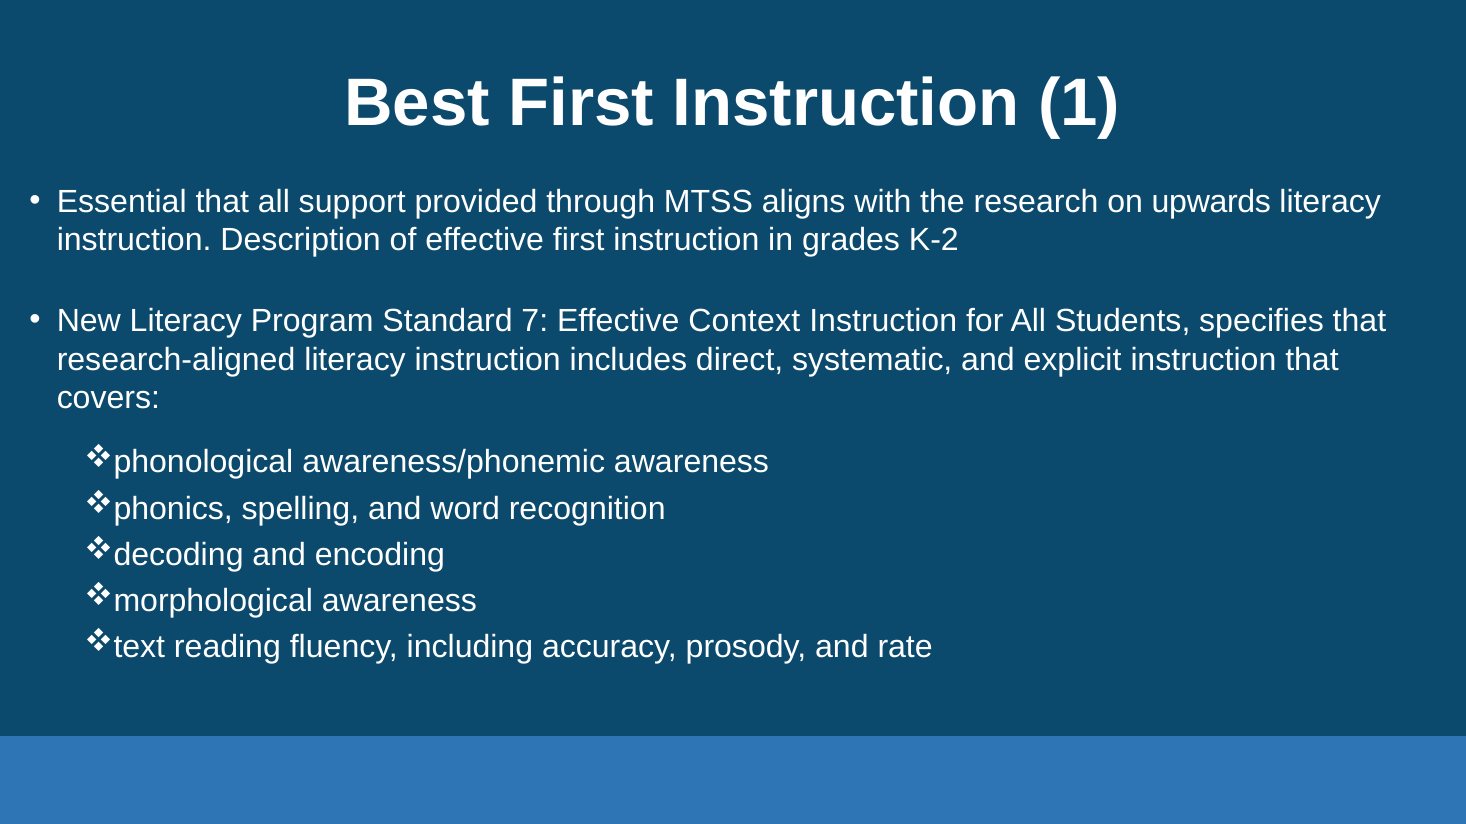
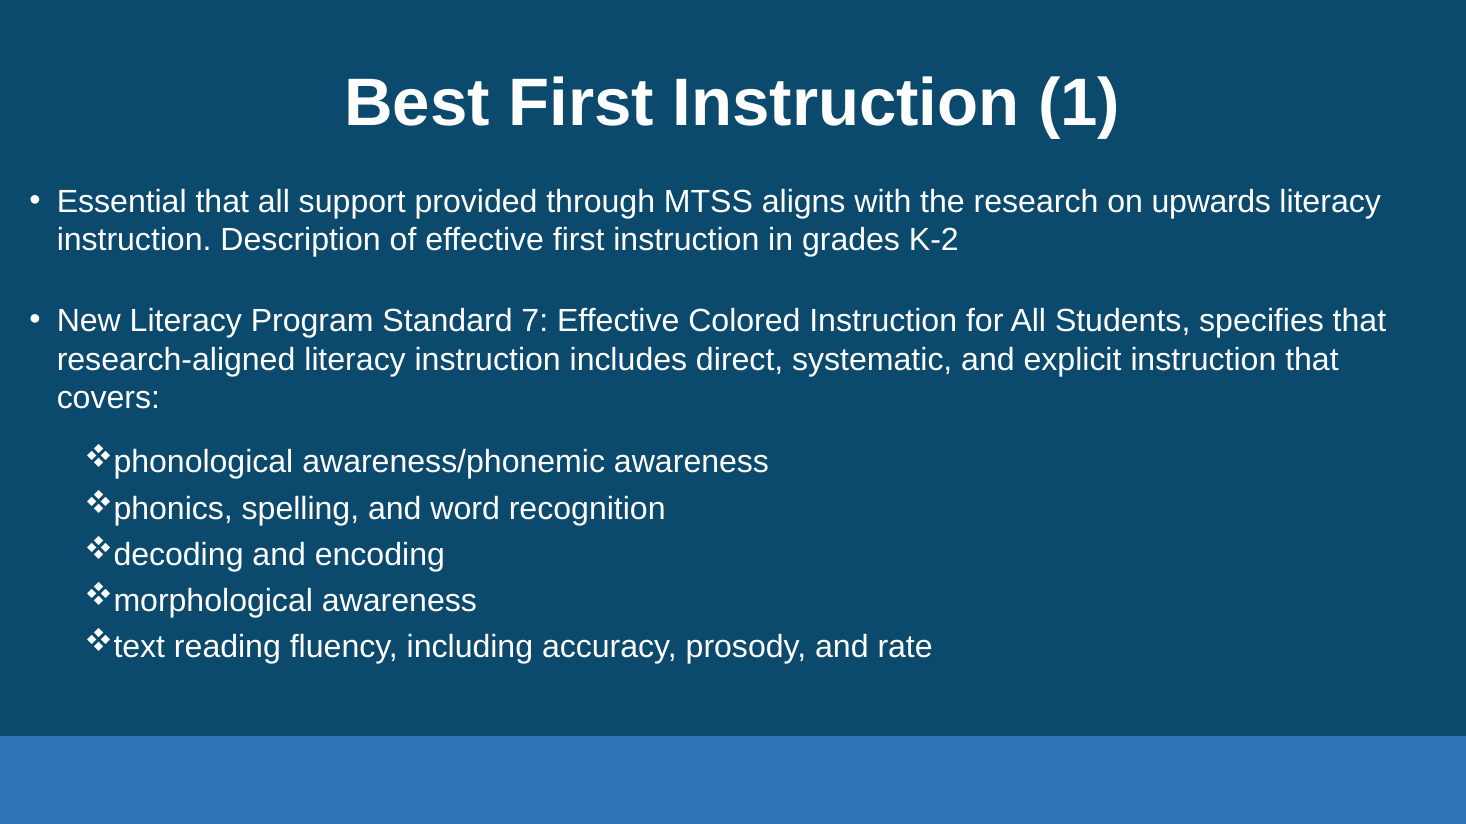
Context: Context -> Colored (744, 321)
